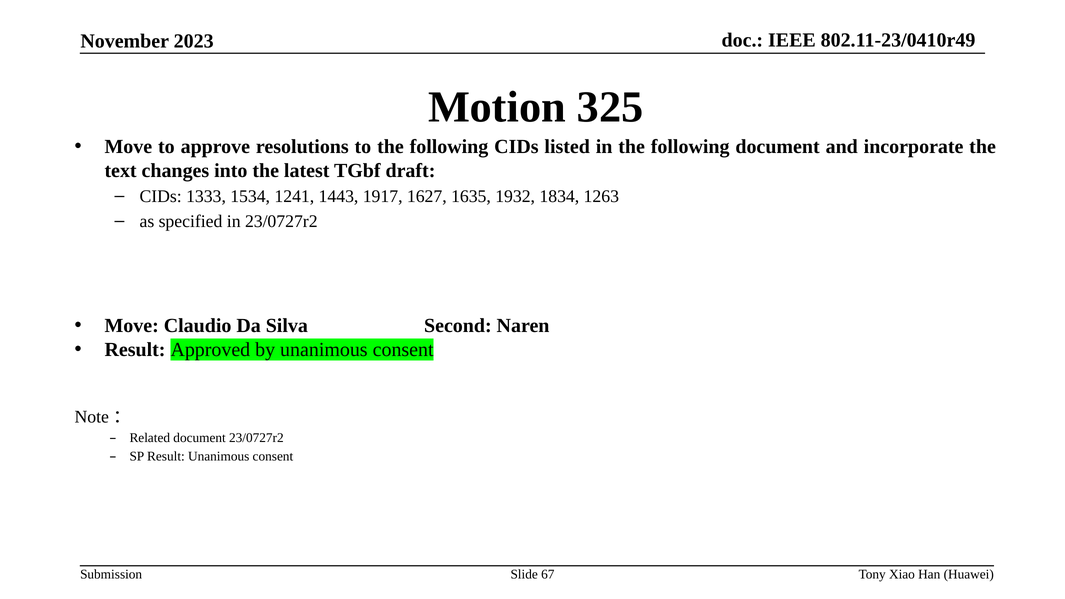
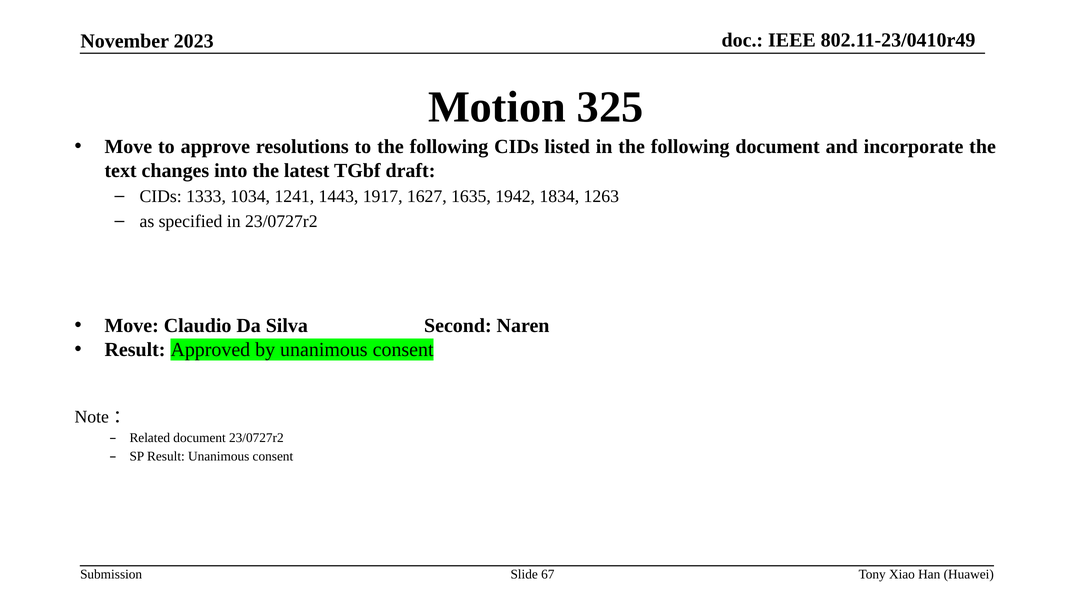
1534: 1534 -> 1034 (250, 197)
1932: 1932 -> 1942 (515, 197)
